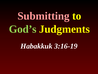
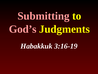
God’s colour: light green -> pink (23, 29)
